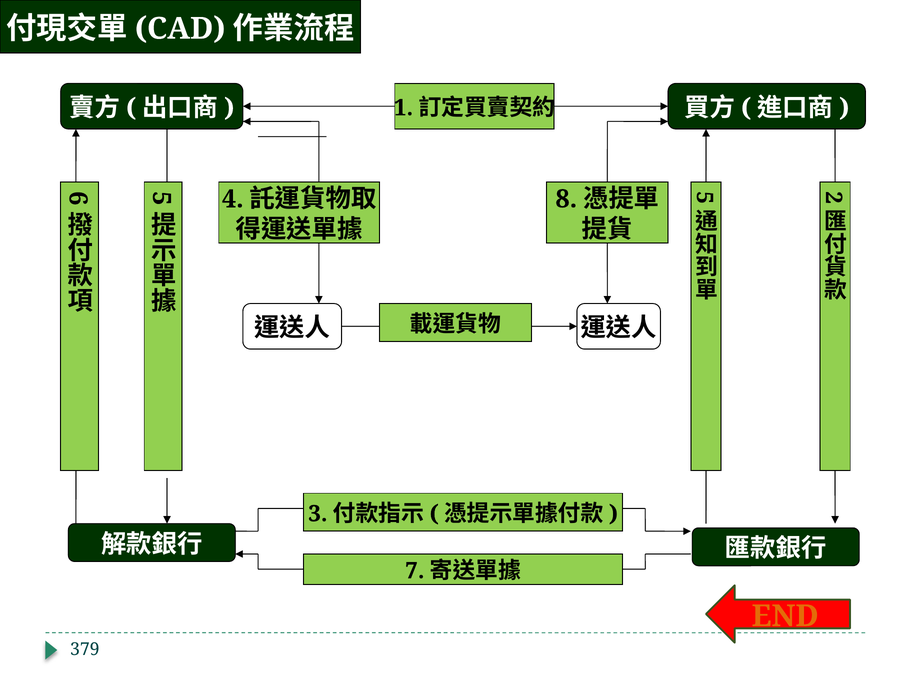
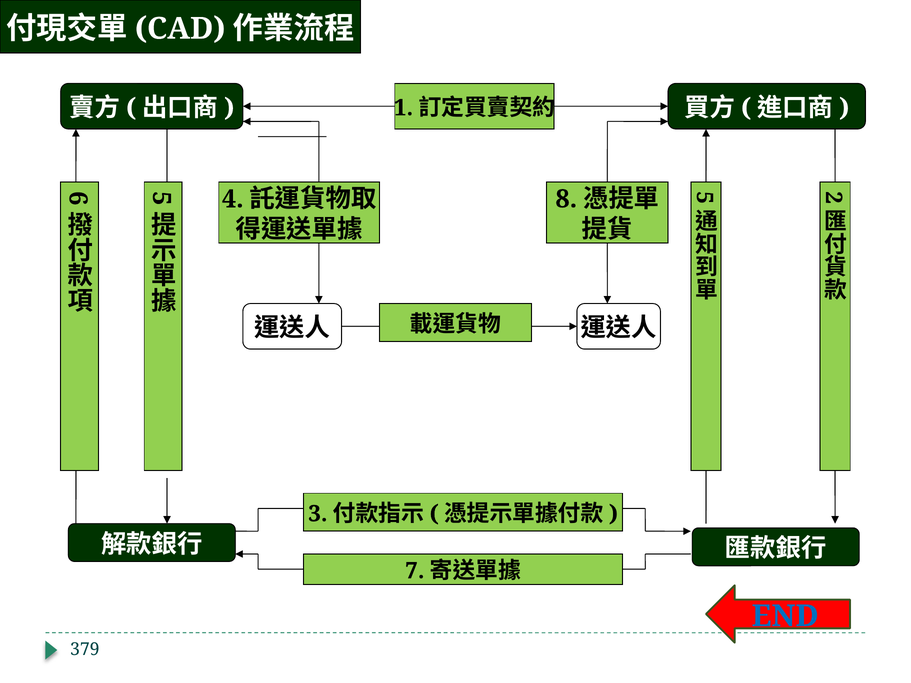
END colour: orange -> blue (785, 616)
